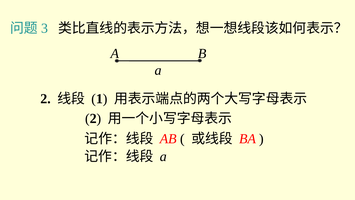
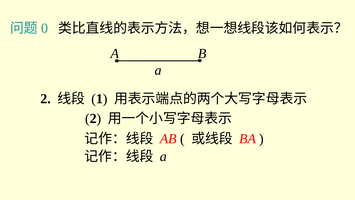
3: 3 -> 0 (44, 28)
